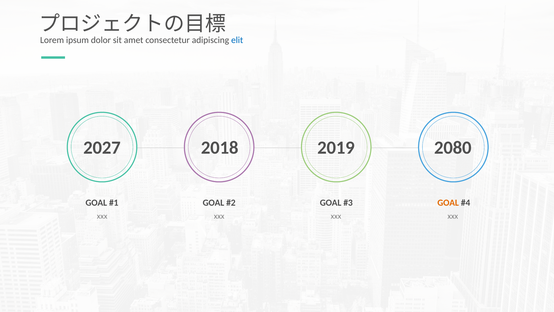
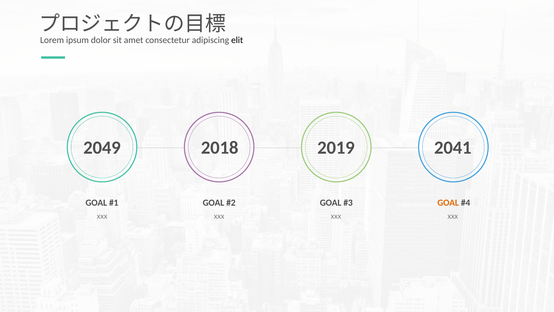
elit colour: blue -> black (237, 40)
2027: 2027 -> 2049 (102, 148)
2080: 2080 -> 2041 (453, 148)
